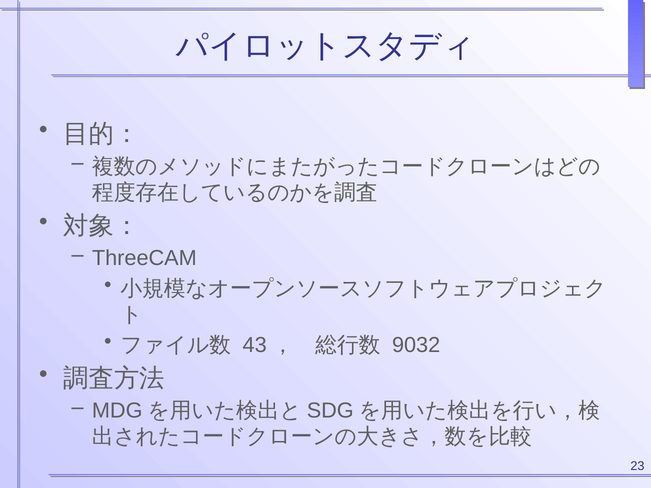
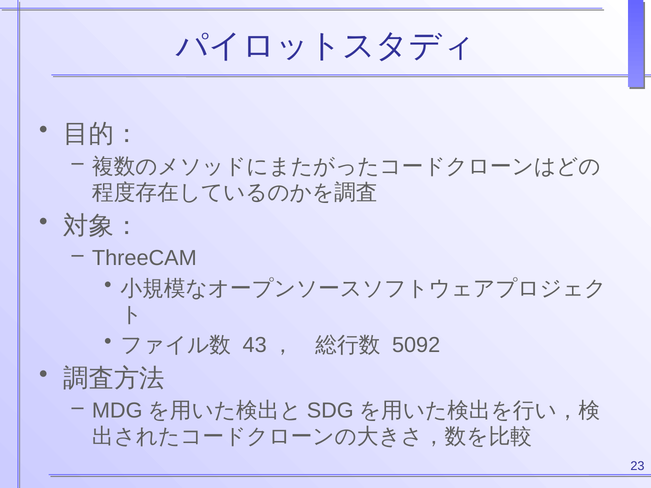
9032: 9032 -> 5092 (416, 345)
